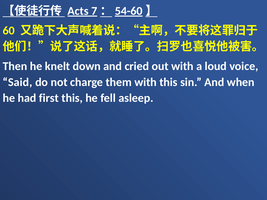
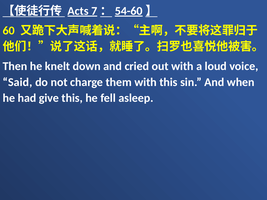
first: first -> give (49, 98)
